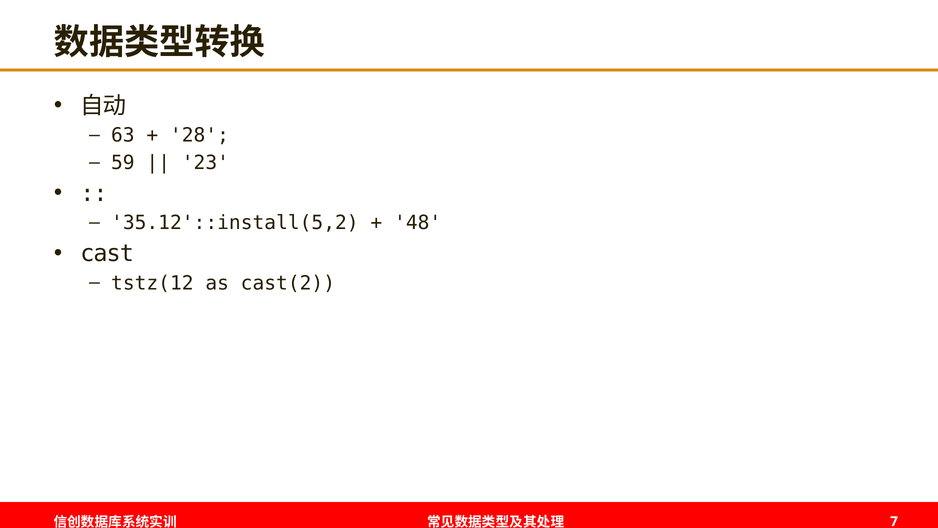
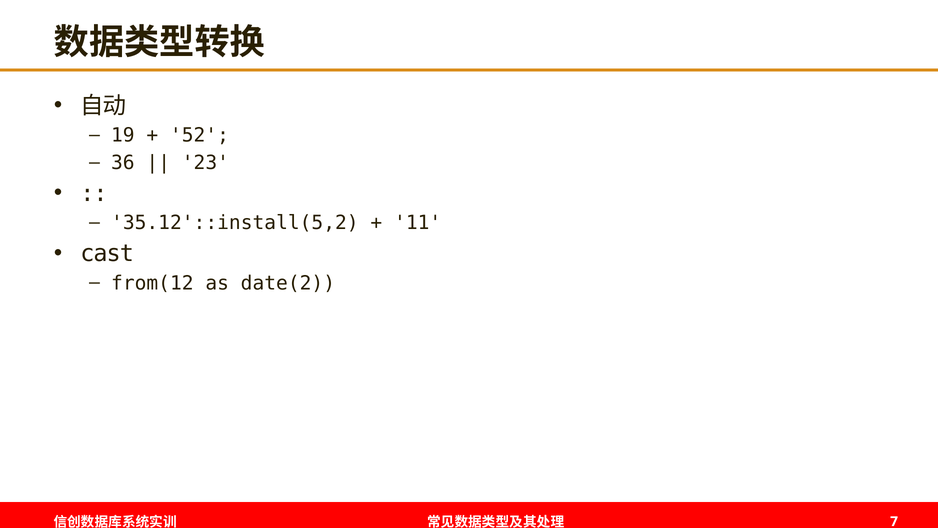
63: 63 -> 19 (123, 135)
28: 28 -> 52 (199, 135)
59: 59 -> 36 (123, 163)
48: 48 -> 11 (418, 223)
tstz(12: tstz(12 -> from(12 (152, 283)
cast(2: cast(2 -> date(2 (288, 283)
